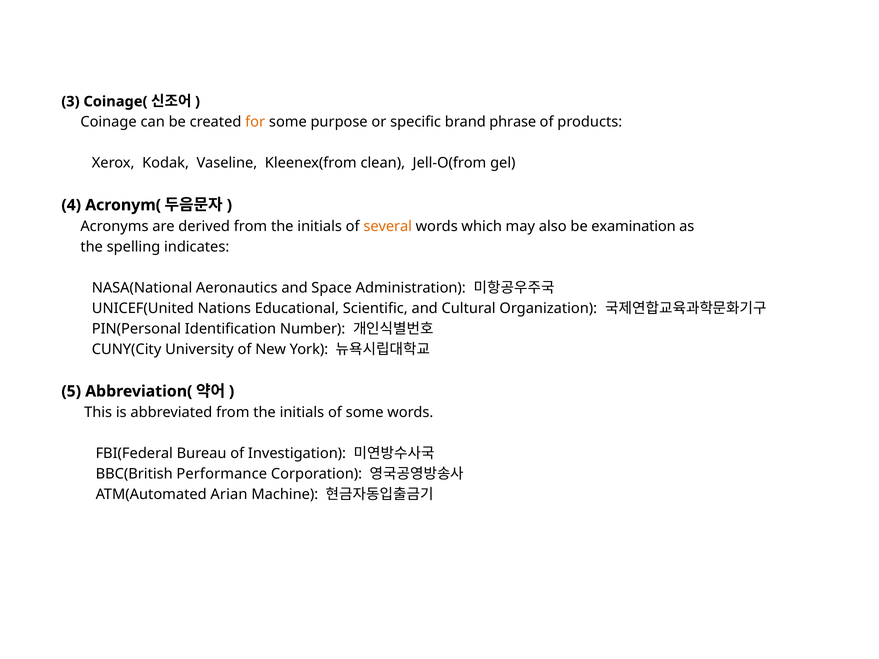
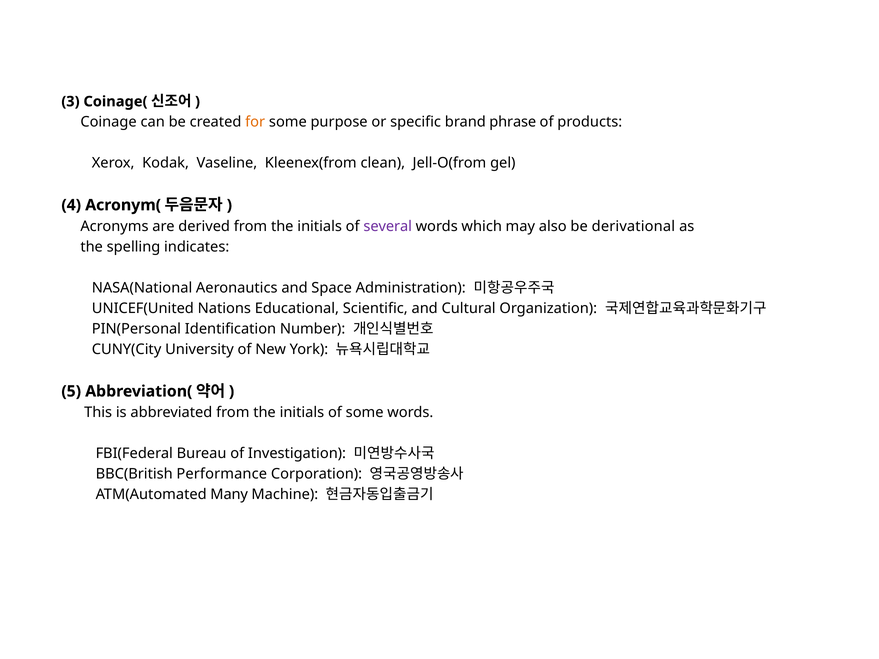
several colour: orange -> purple (388, 226)
examination: examination -> derivational (633, 226)
Arian: Arian -> Many (229, 495)
